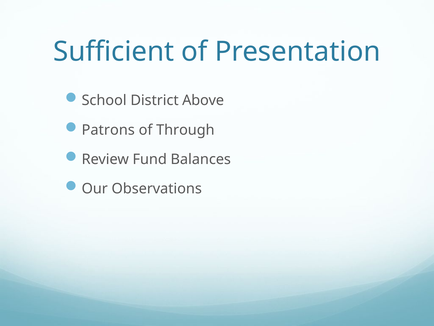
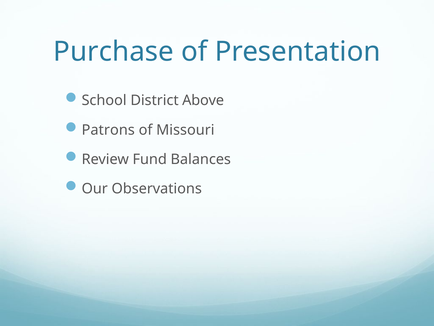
Sufficient: Sufficient -> Purchase (114, 52)
Through: Through -> Missouri (185, 130)
